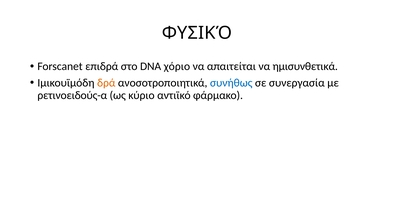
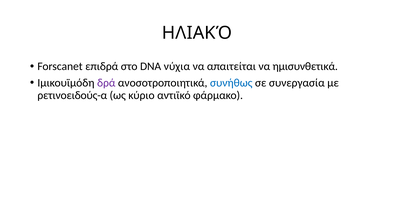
ΦΥΣΙΚΌ: ΦΥΣΙΚΌ -> ΗΛΙΑΚΌ (197, 33)
χόριο: χόριο -> νύχια (177, 67)
δρά colour: orange -> purple (106, 83)
